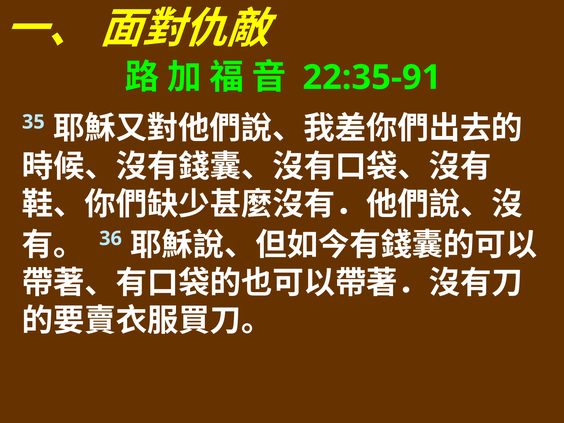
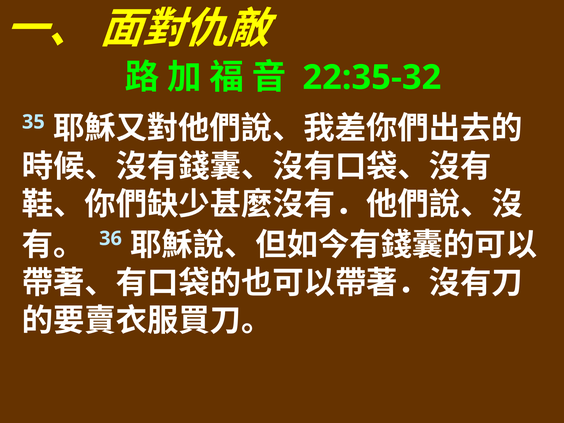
22:35-91: 22:35-91 -> 22:35-32 (372, 78)
